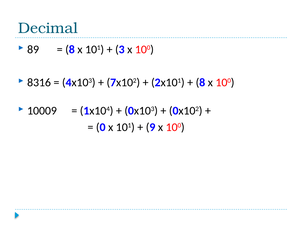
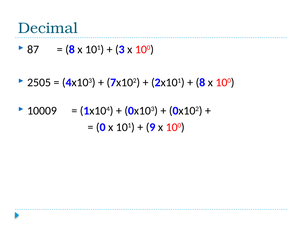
89: 89 -> 87 (33, 50)
8316: 8316 -> 2505 (39, 83)
